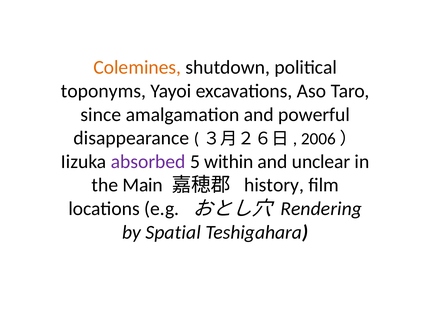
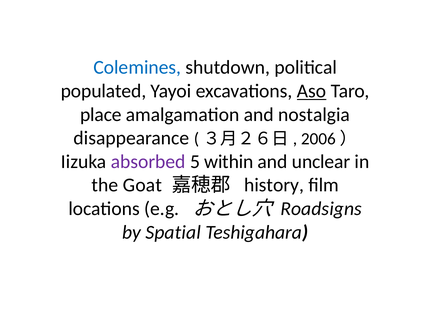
Colemines colour: orange -> blue (137, 67)
toponyms: toponyms -> populated (104, 91)
Aso underline: none -> present (312, 91)
since: since -> place (101, 114)
powerful: powerful -> nostalgia (314, 114)
Main: Main -> Goat (142, 185)
Rendering: Rendering -> Roadsigns (321, 209)
